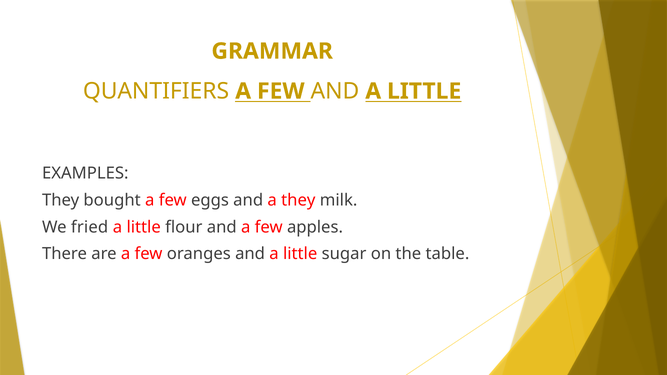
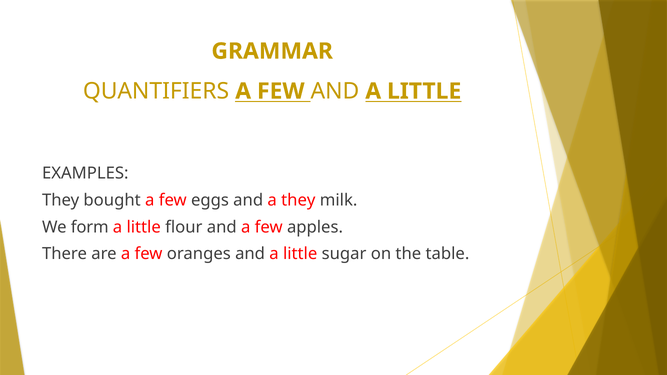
fried: fried -> form (90, 227)
